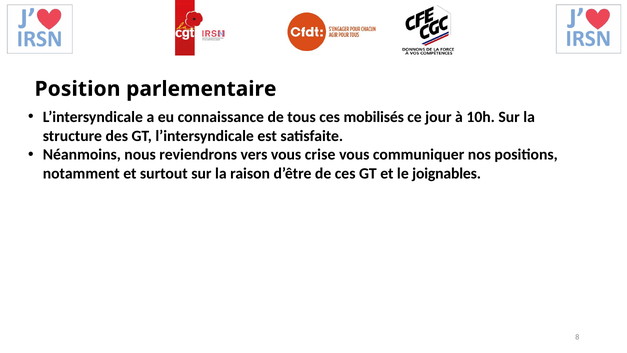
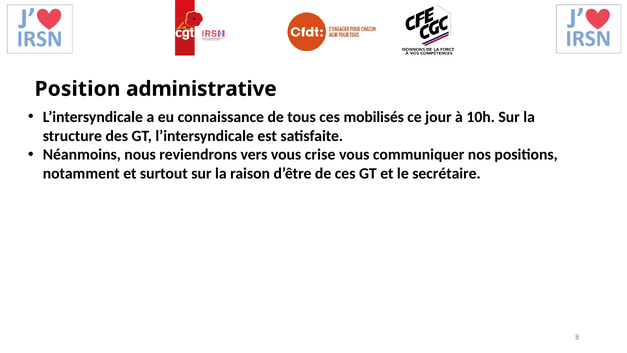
parlementaire: parlementaire -> administrative (201, 89)
joignables: joignables -> secrétaire (447, 173)
